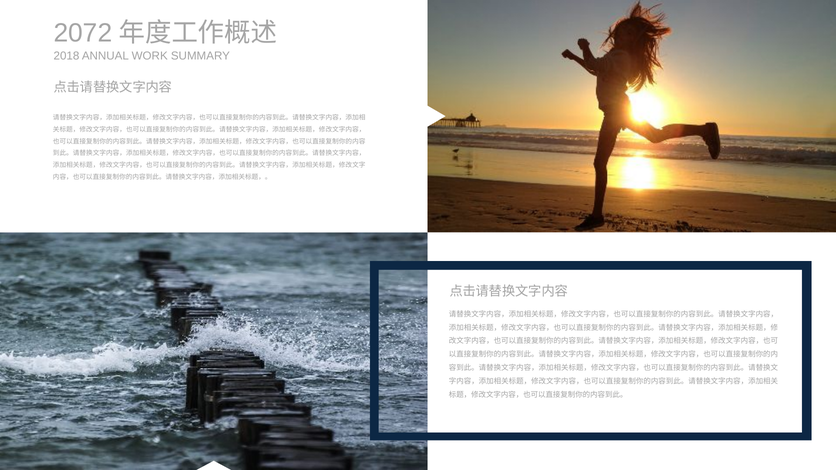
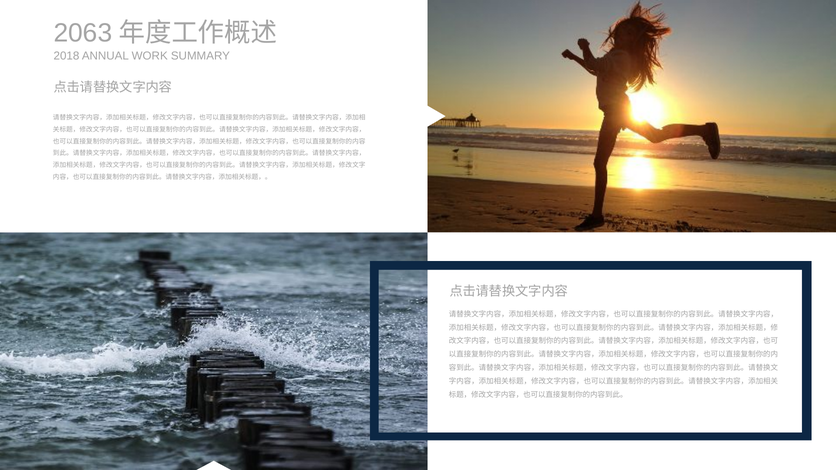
2072: 2072 -> 2063 (83, 33)
